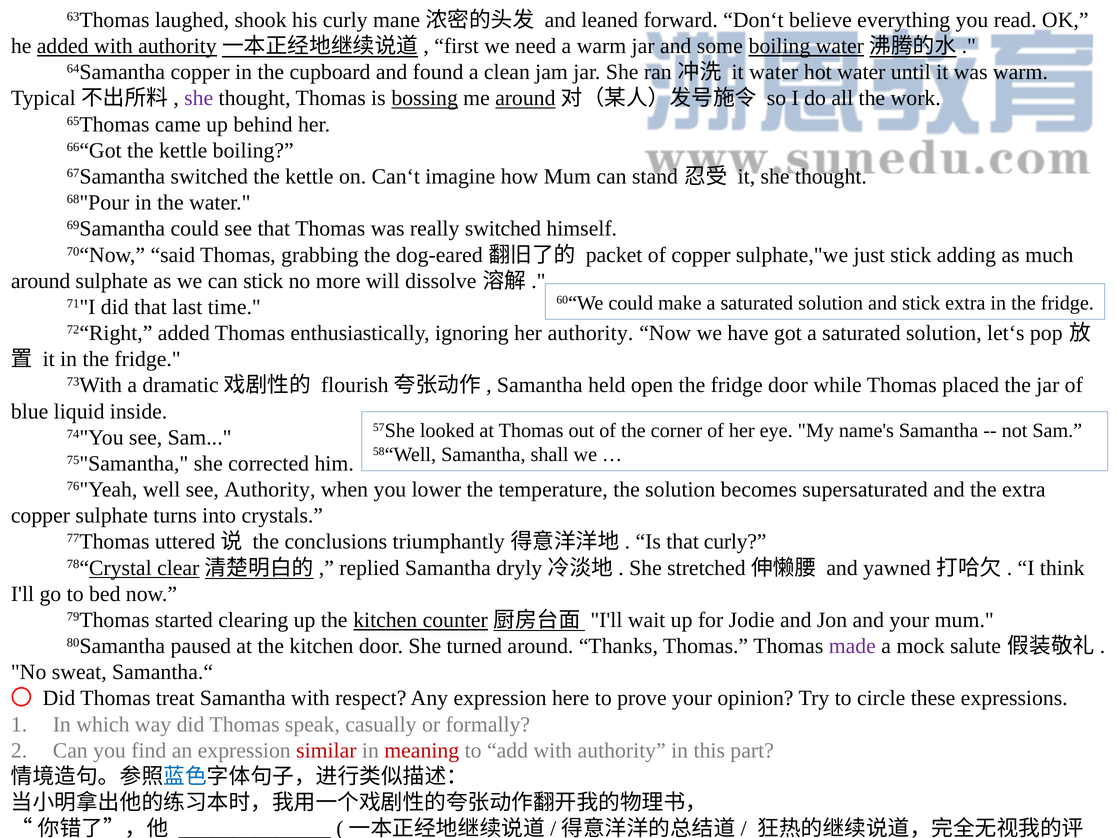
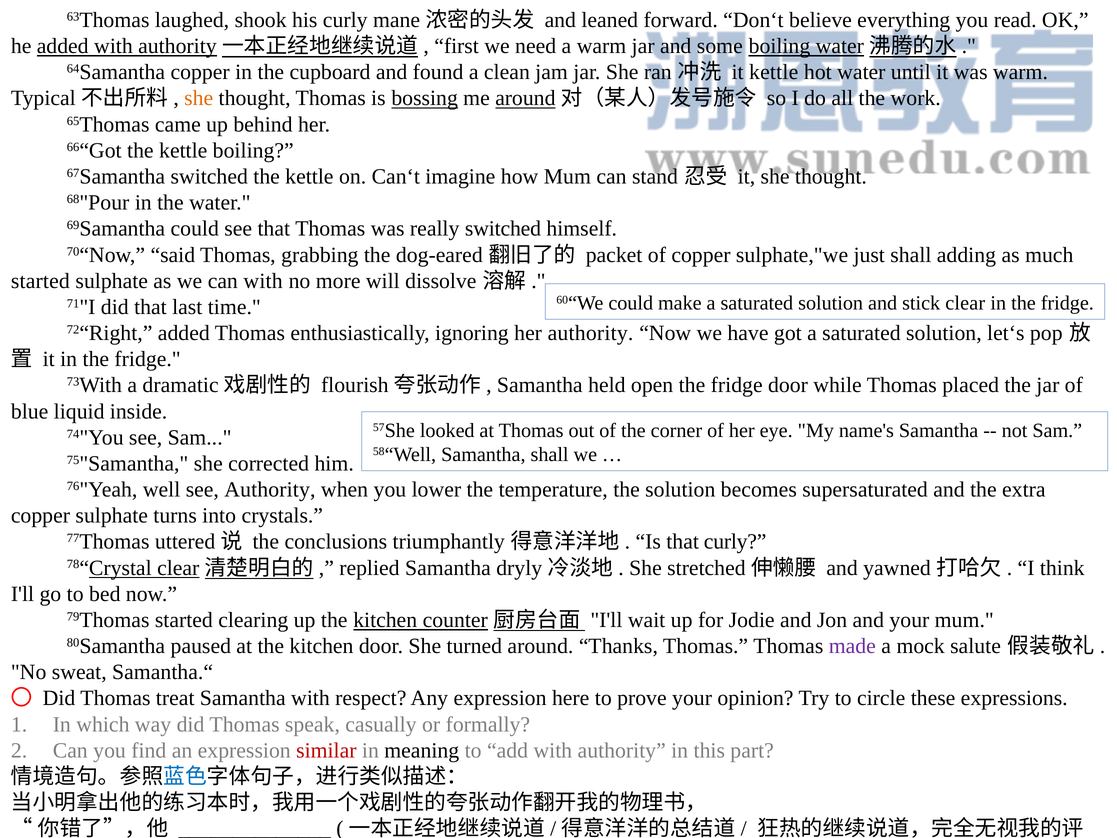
it water: water -> kettle (774, 72)
she colour: purple -> orange (199, 98)
just stick: stick -> shall (911, 255)
around: around -> started (40, 281)
can stick: stick -> with (263, 281)
stick extra: extra -> clear (965, 303)
meaning colour: red -> black (422, 750)
